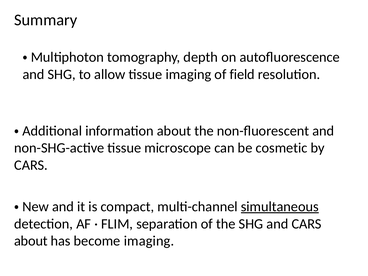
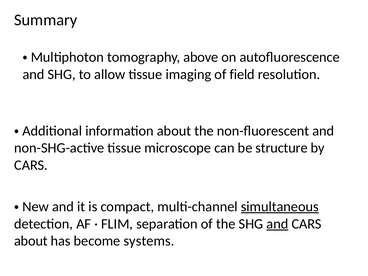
depth: depth -> above (201, 57)
cosmetic: cosmetic -> structure (282, 148)
and underline: none -> present (277, 224)
become imaging: imaging -> systems (149, 241)
